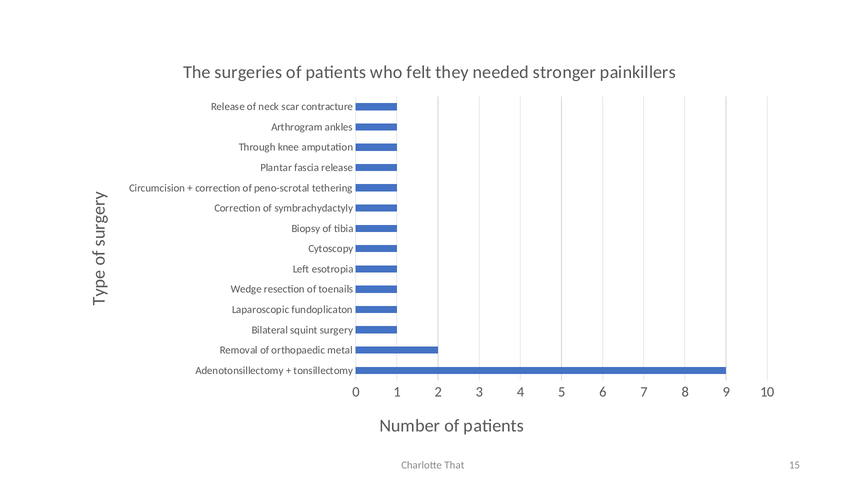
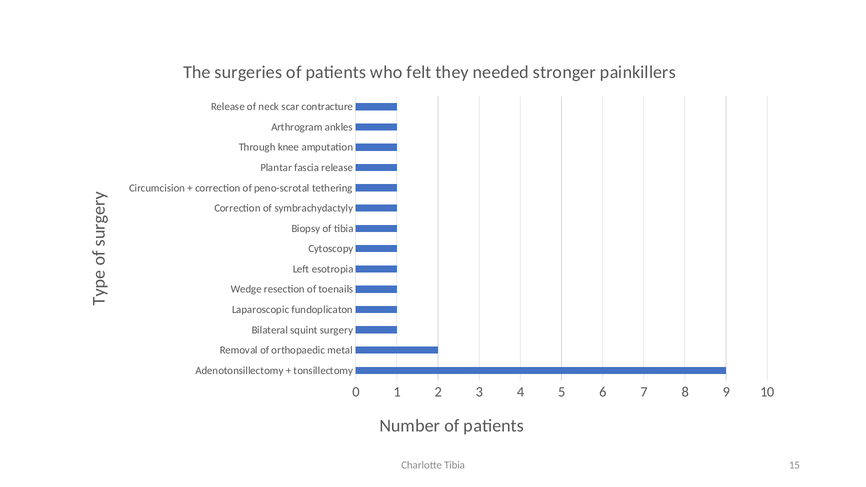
Charlotte That: That -> Tibia (454, 465)
